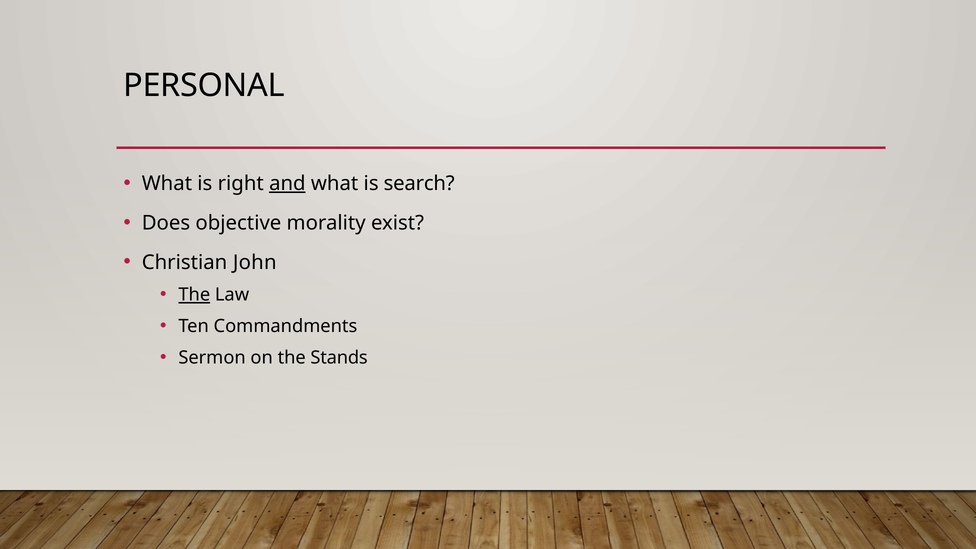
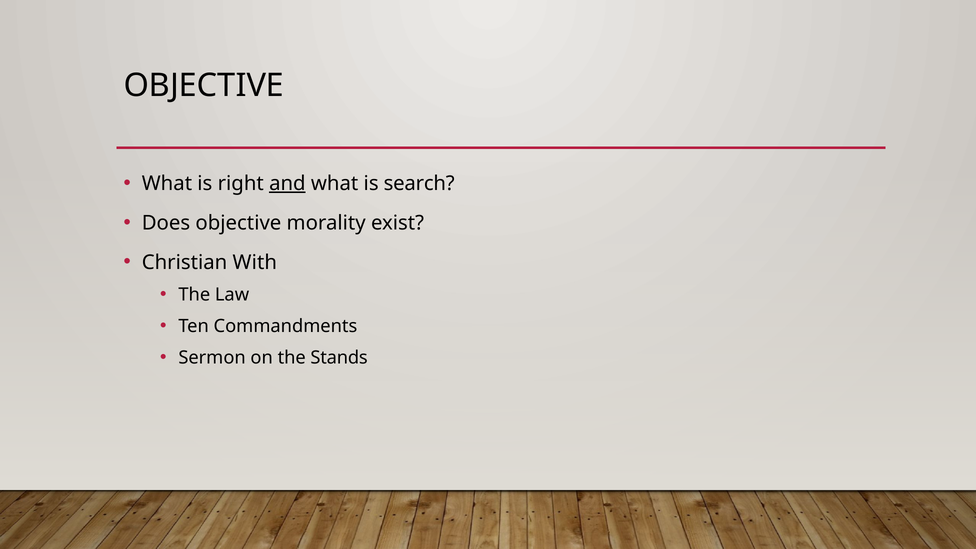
PERSONAL: PERSONAL -> OBJECTIVE (204, 85)
John: John -> With (255, 262)
The underline: present -> none (194, 295)
